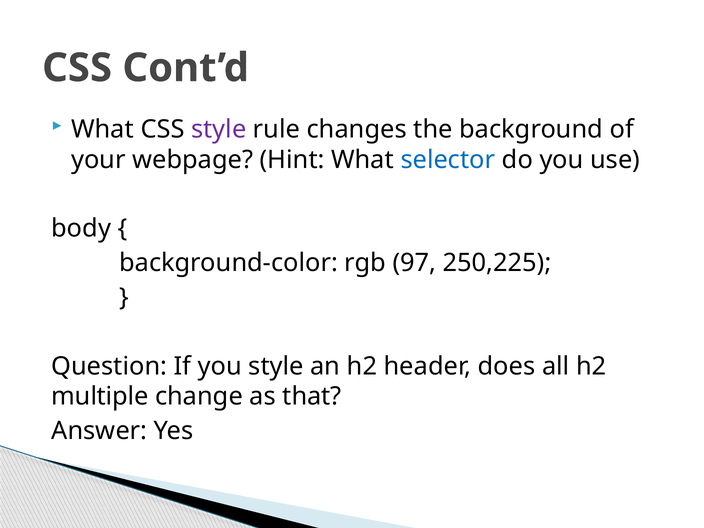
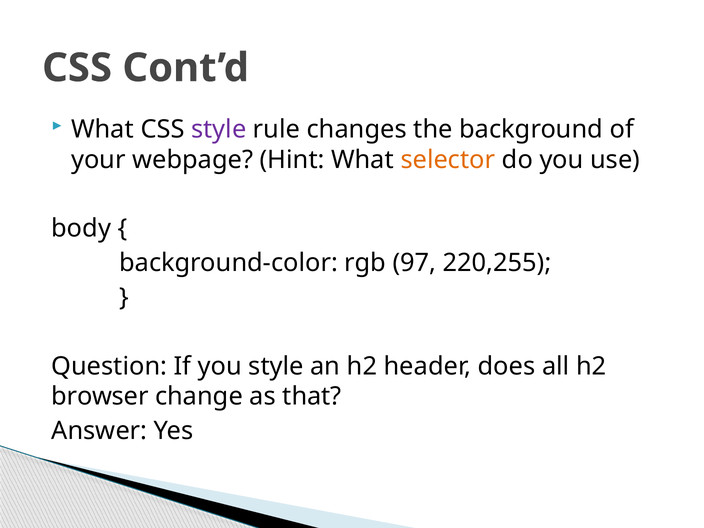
selector colour: blue -> orange (448, 160)
250,225: 250,225 -> 220,255 (497, 263)
multiple: multiple -> browser (100, 397)
